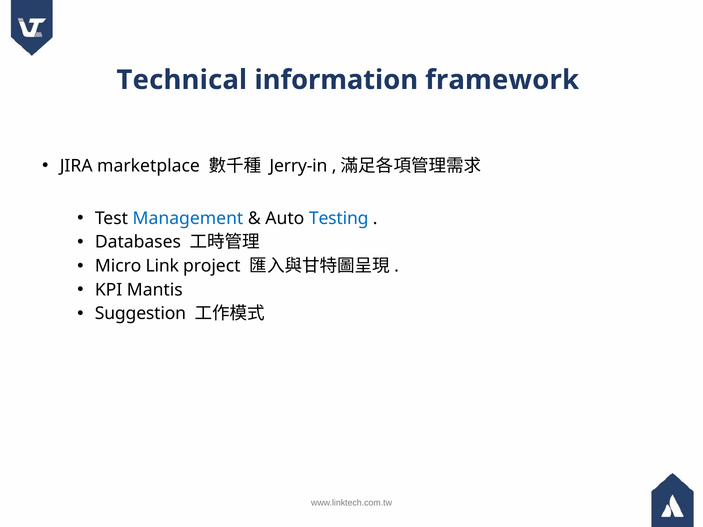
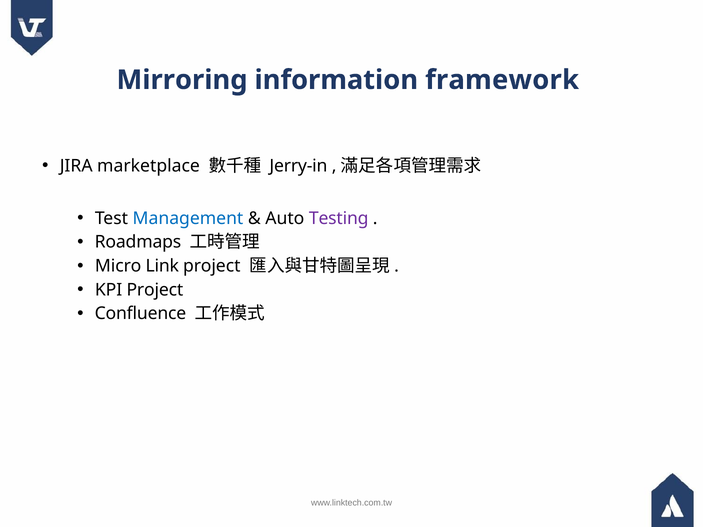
Technical: Technical -> Mirroring (182, 80)
Testing colour: blue -> purple (339, 218)
Databases: Databases -> Roadmaps (138, 242)
KPI Mantis: Mantis -> Project (155, 290)
Suggestion: Suggestion -> Confluence (140, 314)
